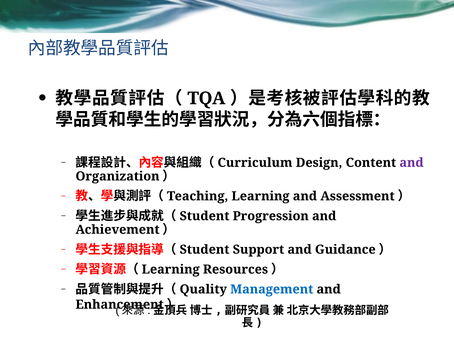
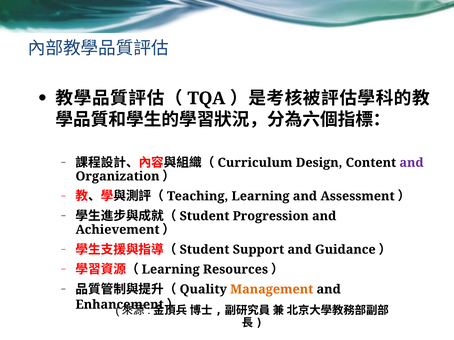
Management colour: blue -> orange (272, 290)
